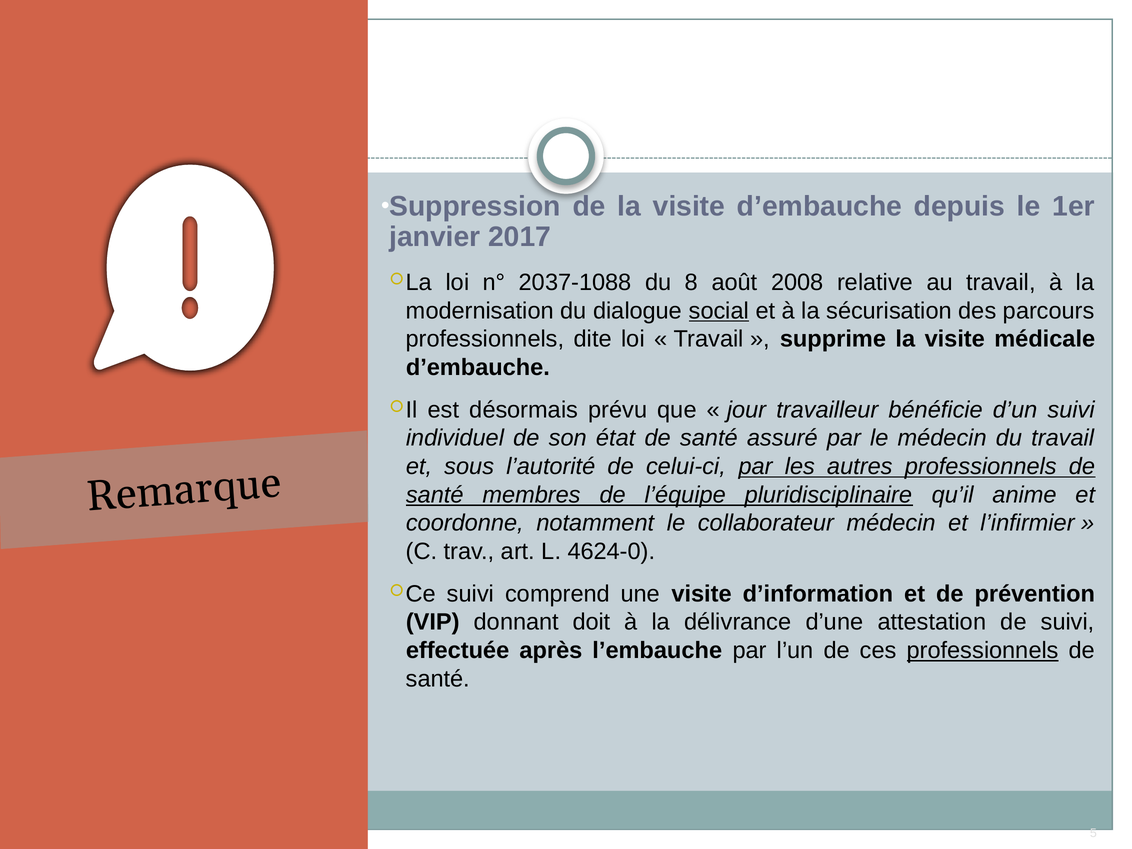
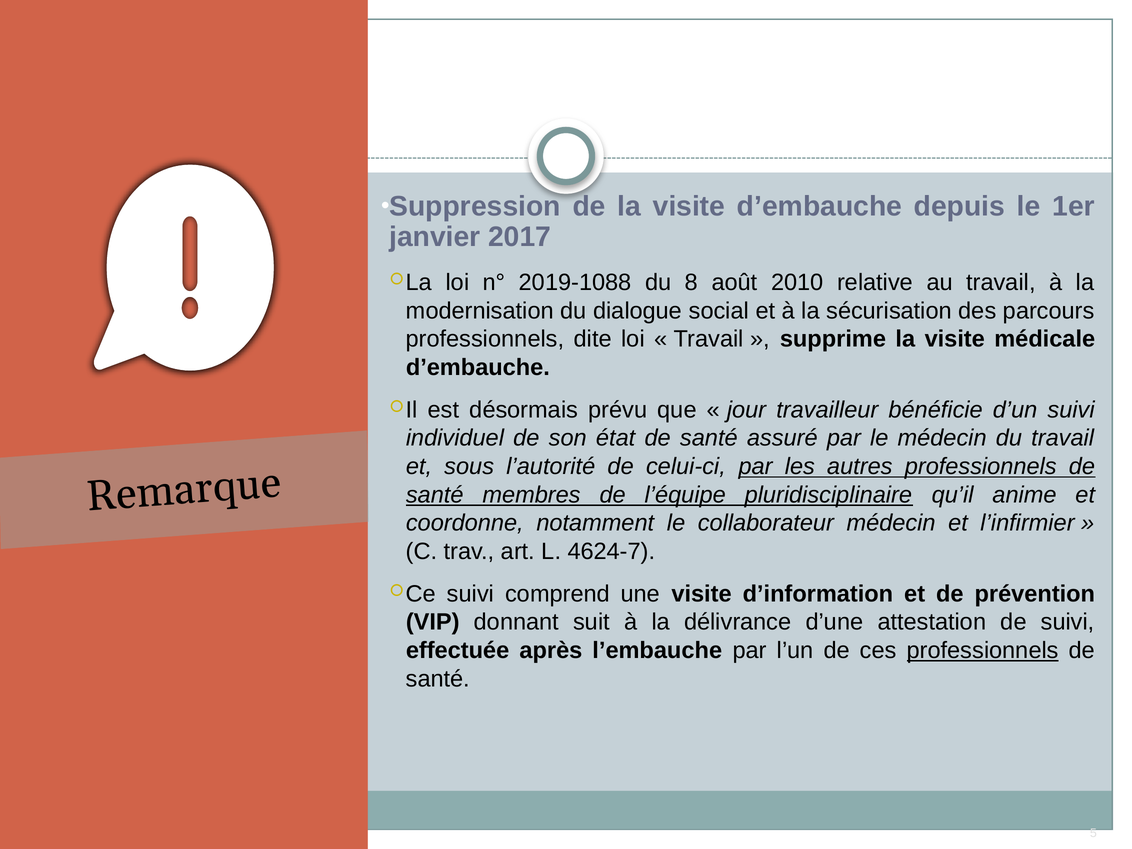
2037-1088: 2037-1088 -> 2019-1088 (575, 283)
2008: 2008 -> 2010 (797, 283)
social underline: present -> none (719, 311)
4624-0: 4624-0 -> 4624-7 (611, 551)
doit: doit -> suit (591, 622)
